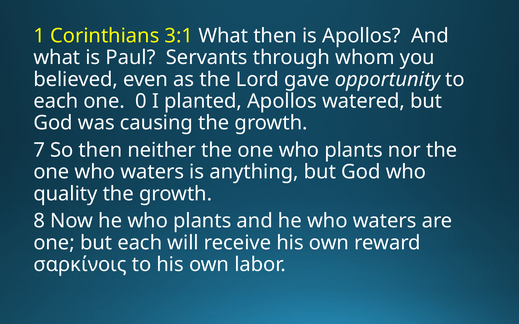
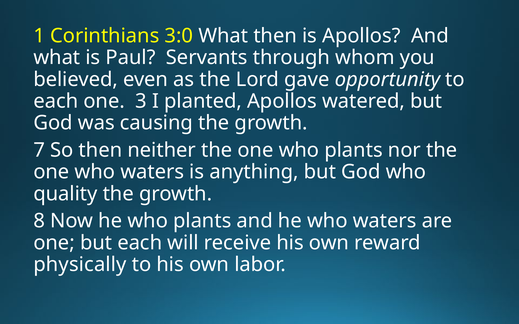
3:1: 3:1 -> 3:0 (179, 36)
0: 0 -> 3 (141, 101)
σαρκίνοις: σαρκίνοις -> physically (80, 265)
